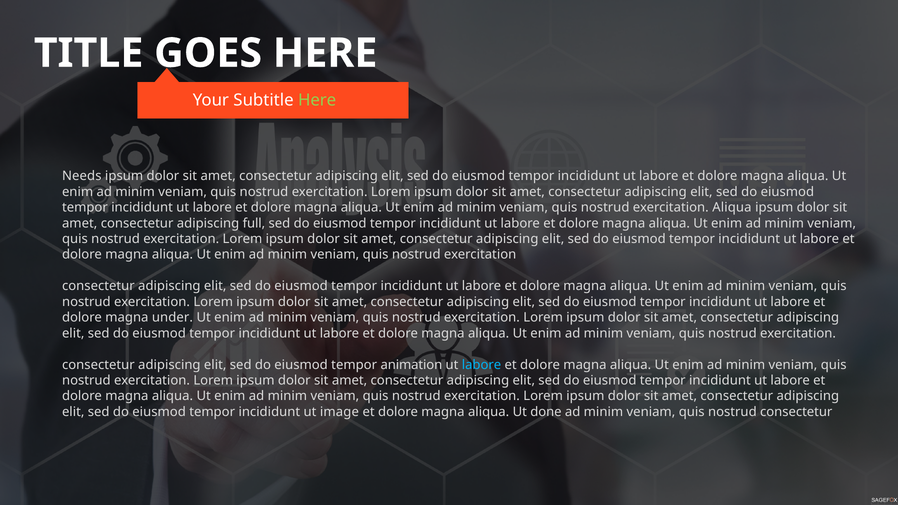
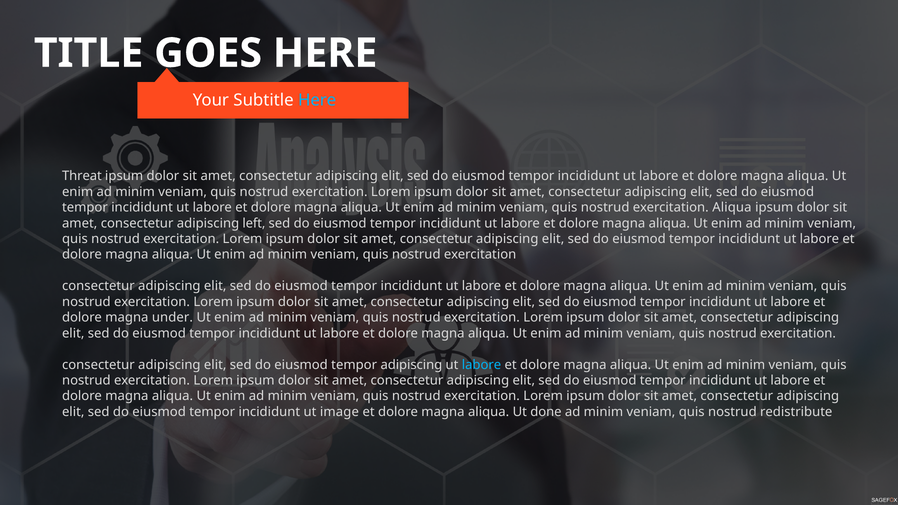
Here colour: light green -> light blue (317, 100)
Needs: Needs -> Threat (82, 176)
full: full -> left (254, 223)
tempor animation: animation -> adipiscing (411, 365)
nostrud consectetur: consectetur -> redistribute (796, 412)
